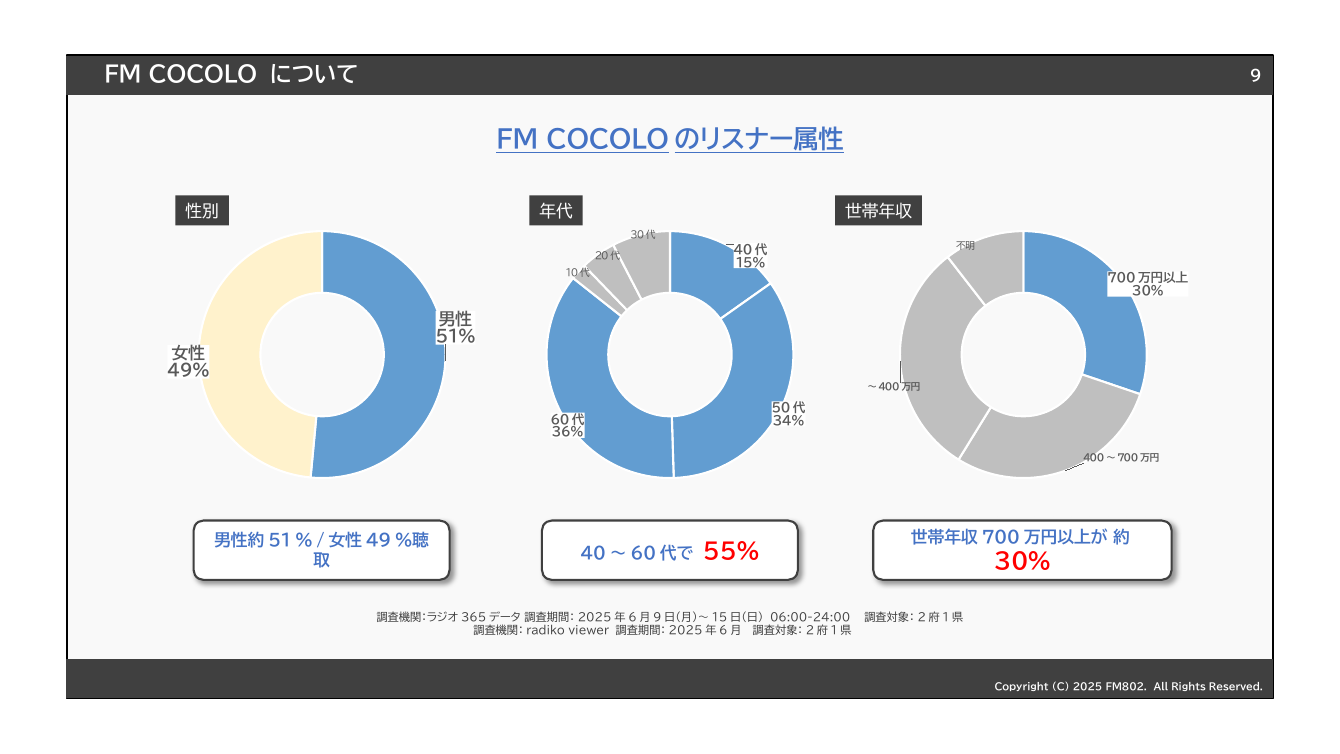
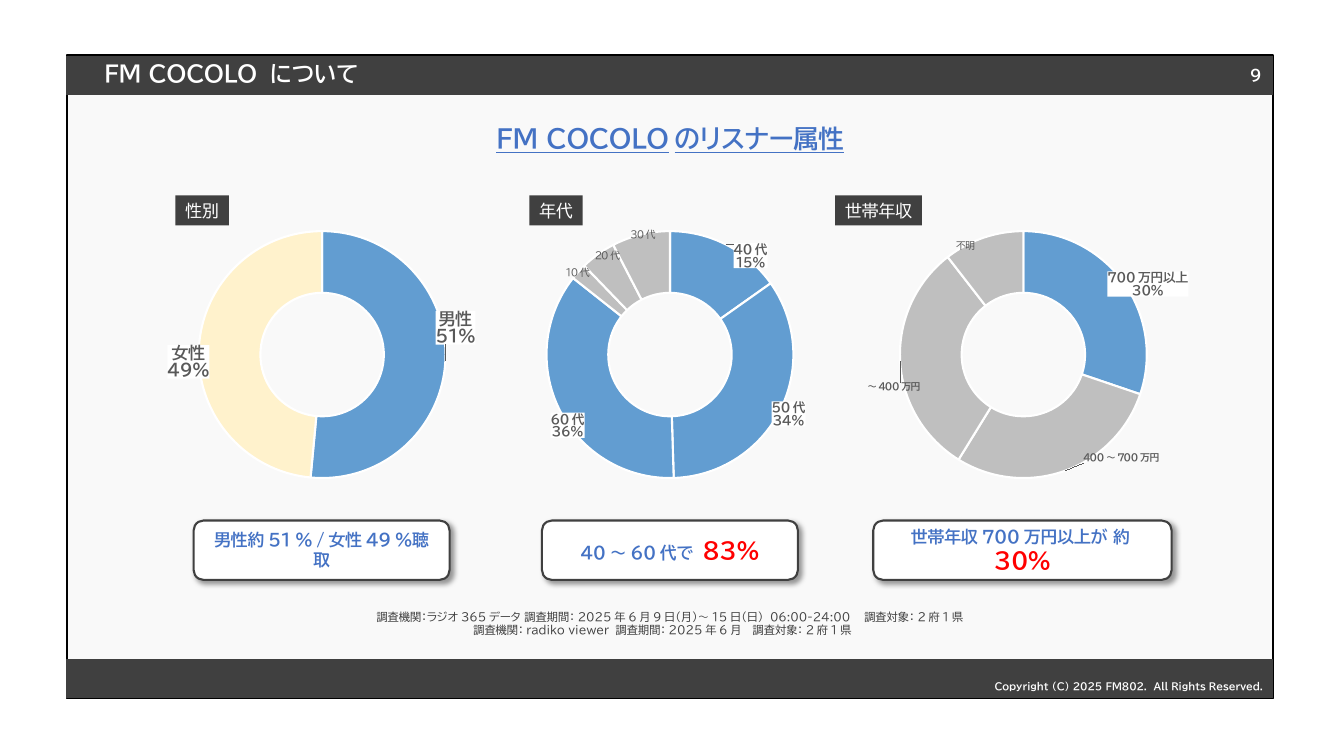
55%: 55% -> 83% (731, 552)
